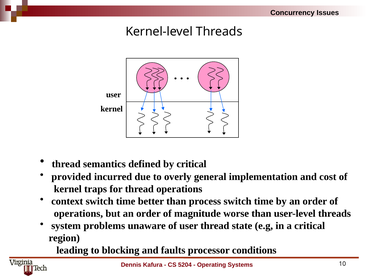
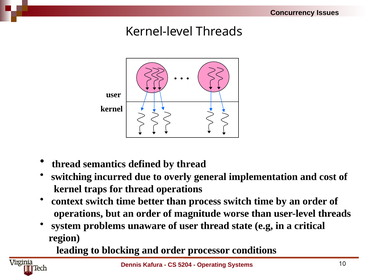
by critical: critical -> thread (191, 164)
provided: provided -> switching (71, 177)
and faults: faults -> order (173, 250)
